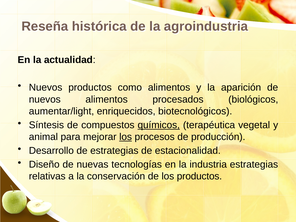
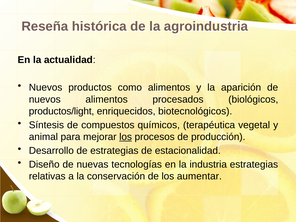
aumentar/light: aumentar/light -> productos/light (62, 111)
químicos underline: present -> none (159, 125)
los productos: productos -> aumentar (199, 176)
